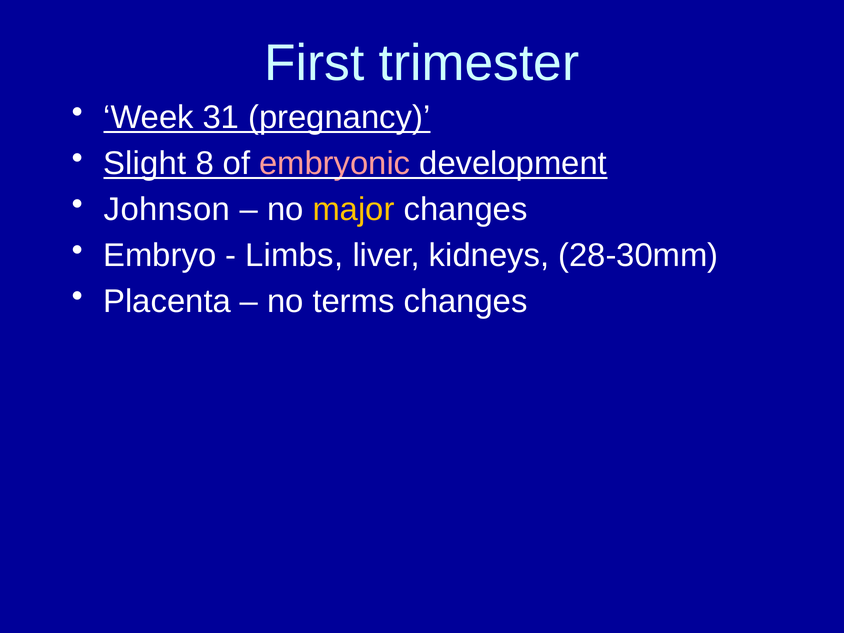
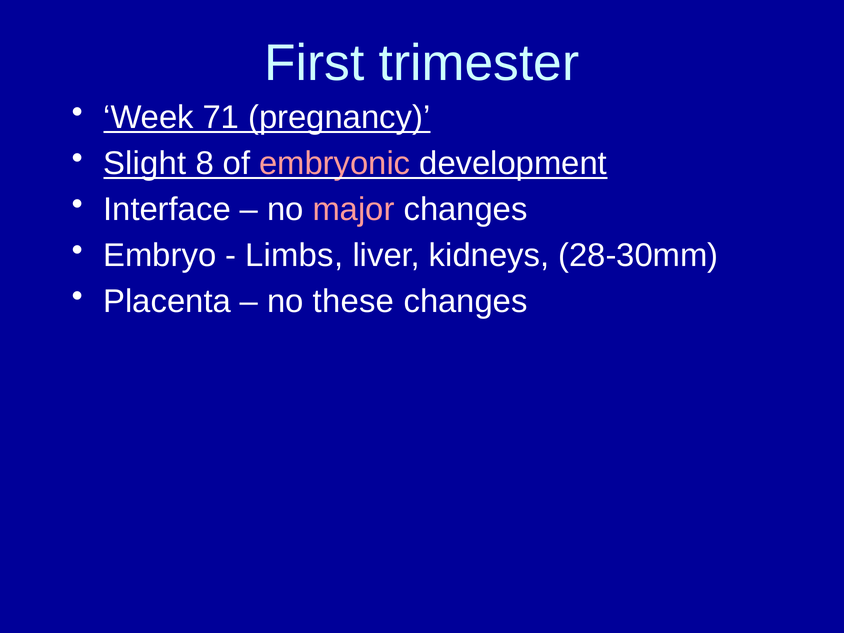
31: 31 -> 71 (221, 118)
Johnson: Johnson -> Interface (167, 210)
major colour: yellow -> pink (354, 210)
terms: terms -> these (353, 302)
